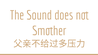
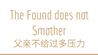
Sound: Sound -> Found (39, 15)
